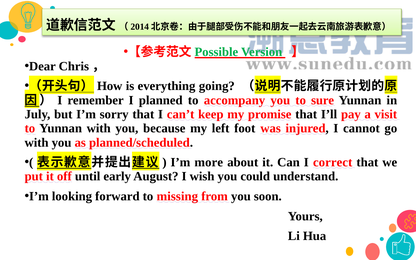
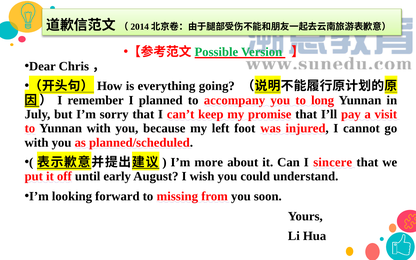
sure: sure -> long (323, 100)
correct: correct -> sincere (333, 162)
